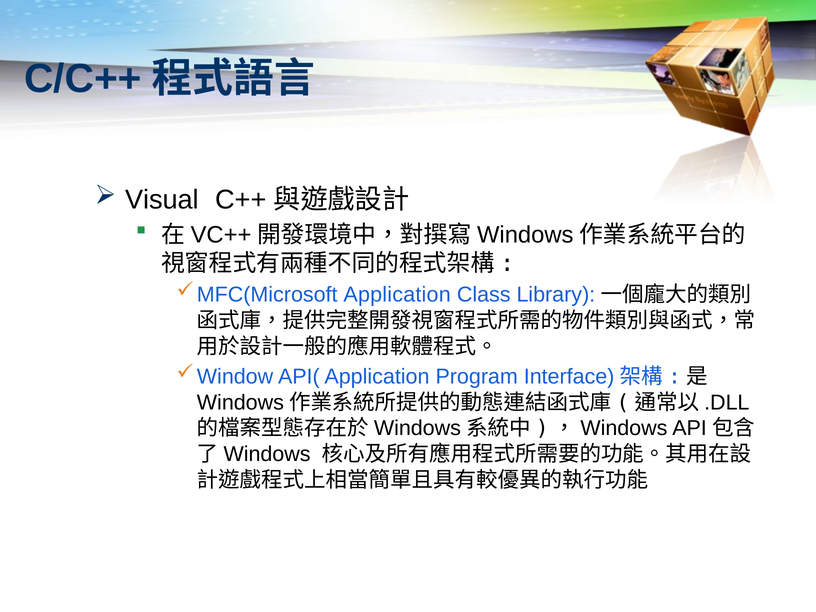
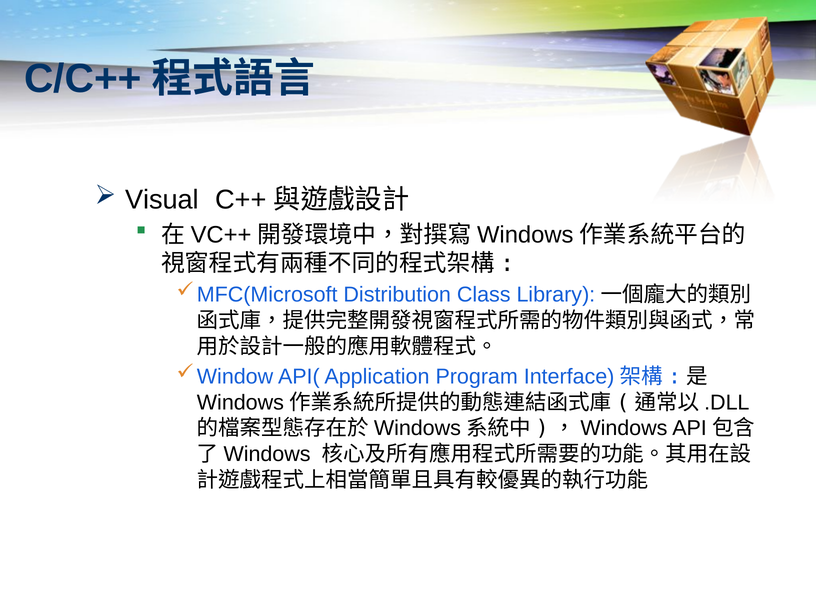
Application: Application -> Distribution (397, 295)
